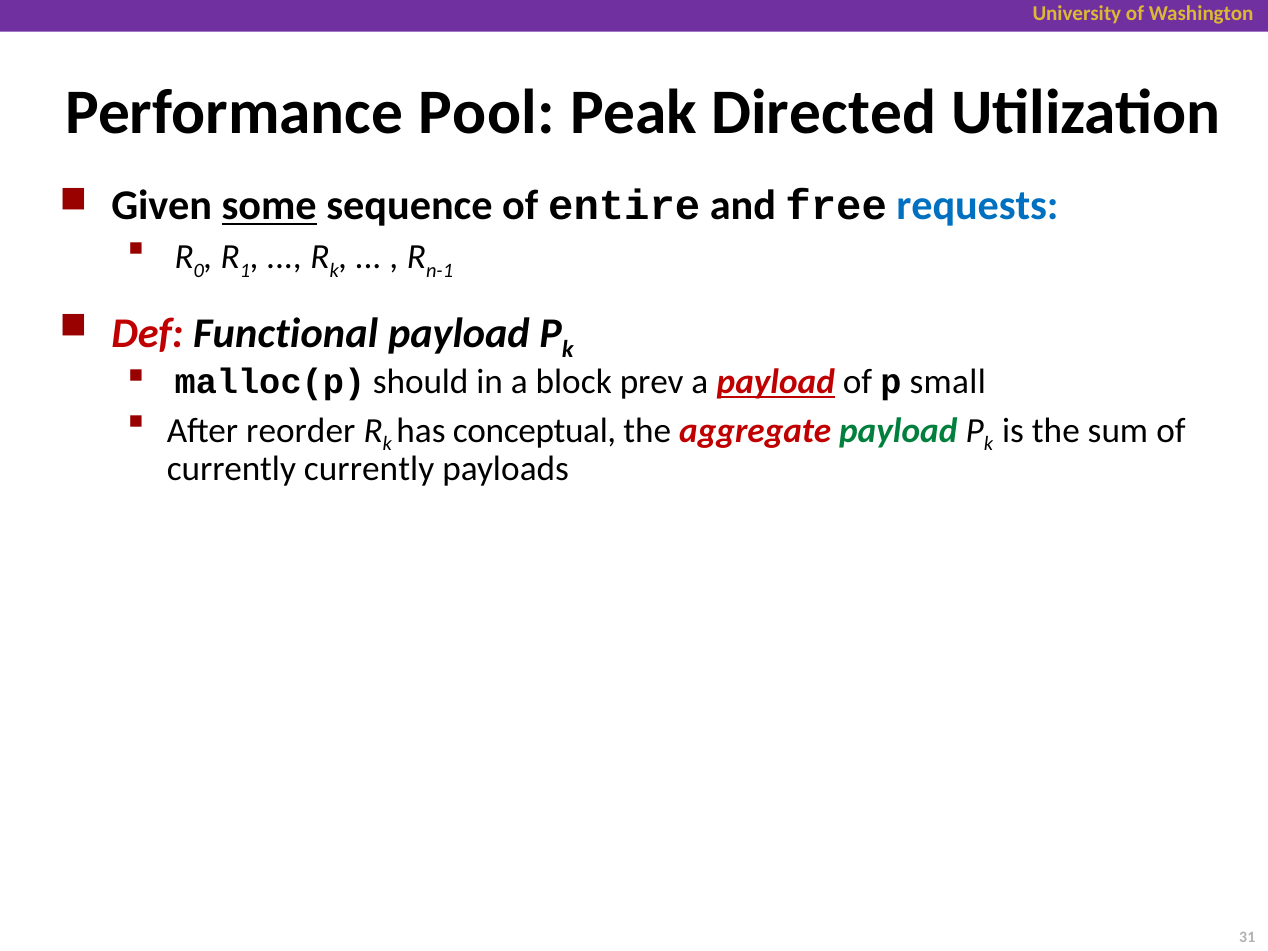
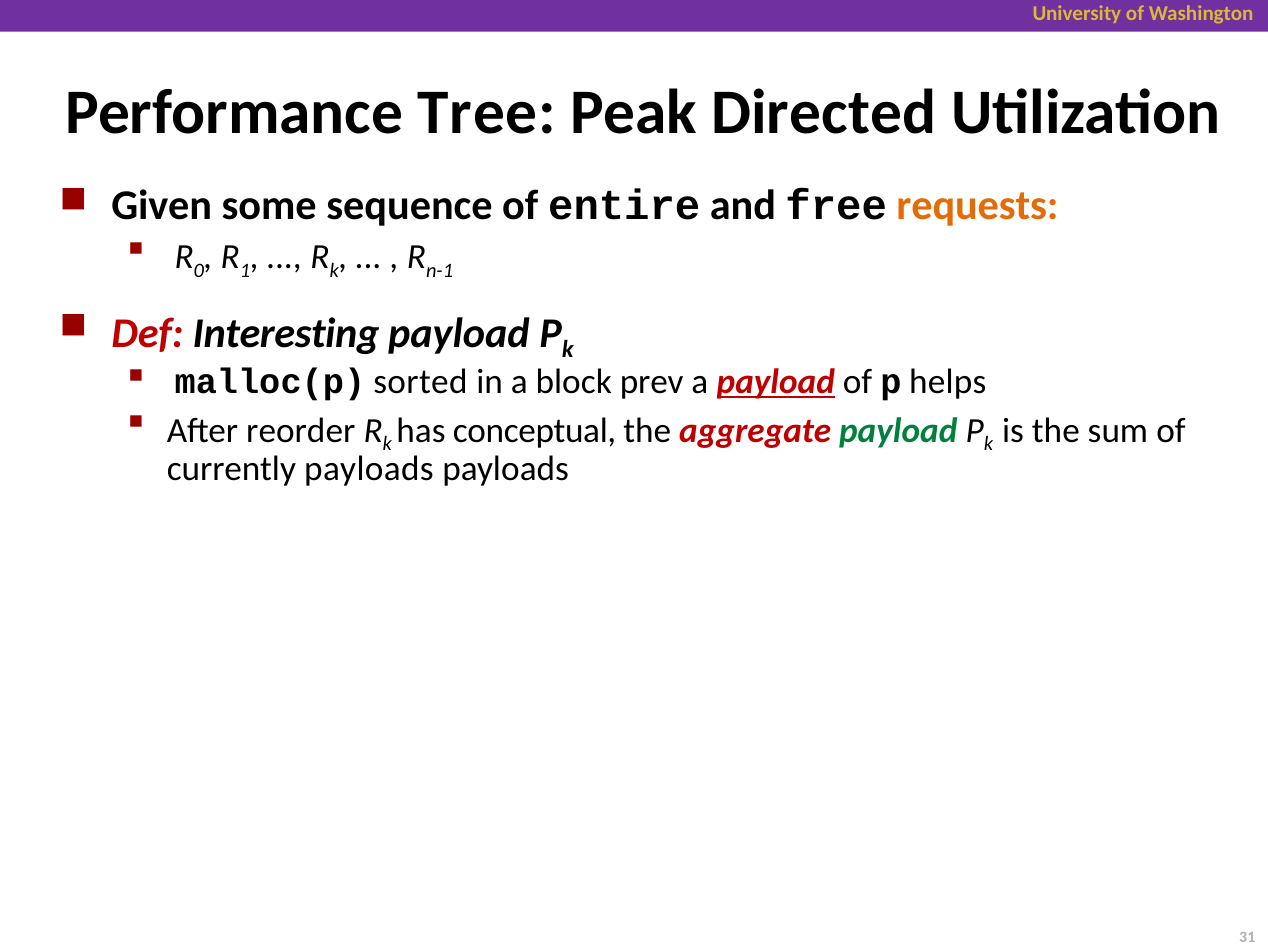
Pool: Pool -> Tree (487, 112)
some underline: present -> none (269, 206)
requests colour: blue -> orange (977, 206)
Functional: Functional -> Interesting (286, 333)
should: should -> sorted (420, 382)
small: small -> helps (948, 382)
currently currently: currently -> payloads (369, 469)
